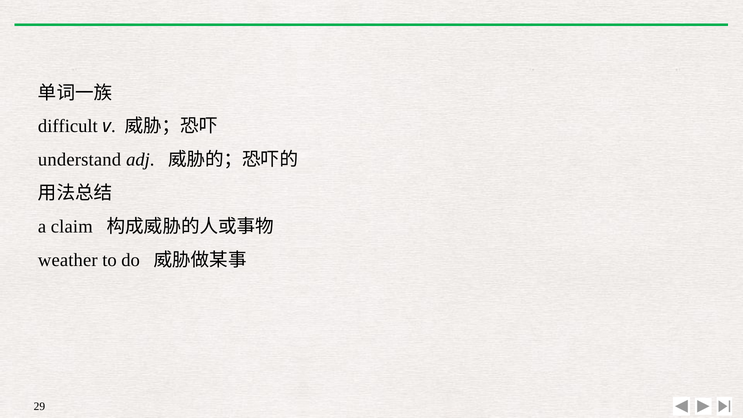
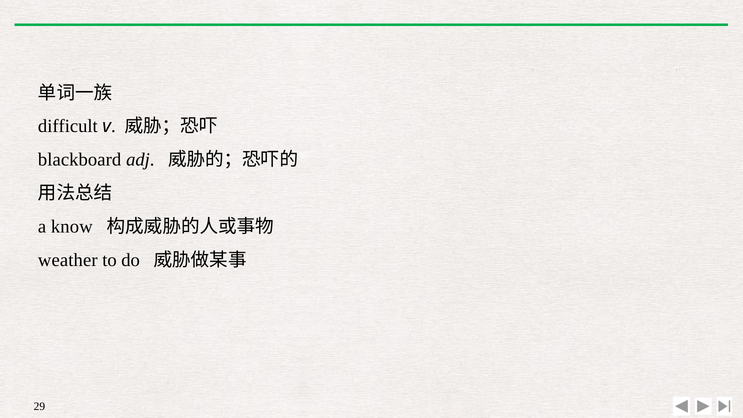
understand: understand -> blackboard (80, 160)
claim: claim -> know (72, 227)
